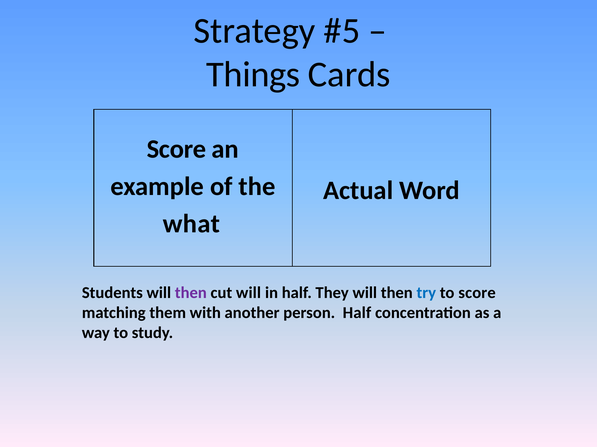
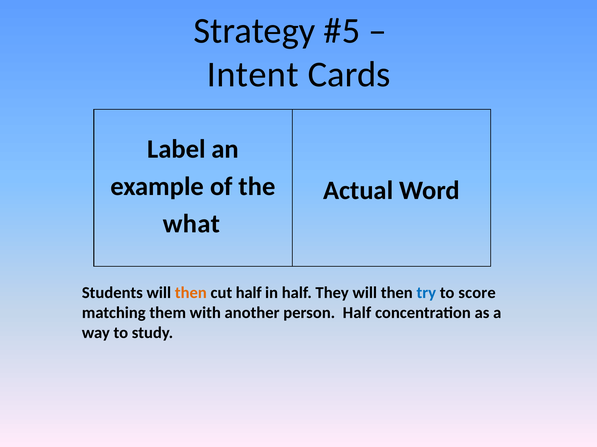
Things: Things -> Intent (253, 75)
Score: Score -> Label (176, 149)
then colour: purple -> orange (191, 293)
cut will: will -> half (249, 293)
